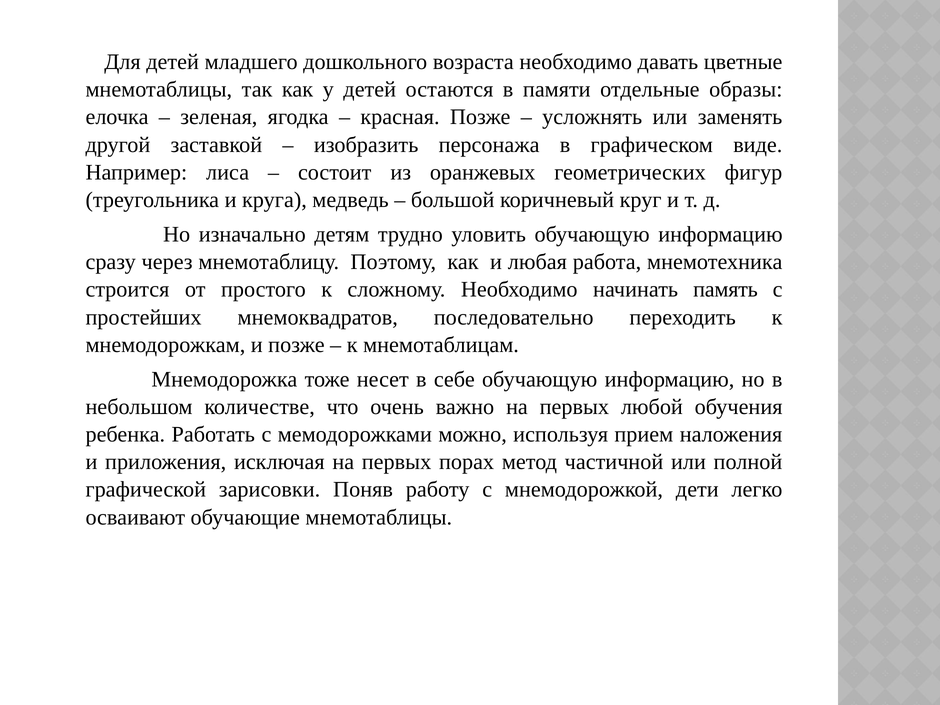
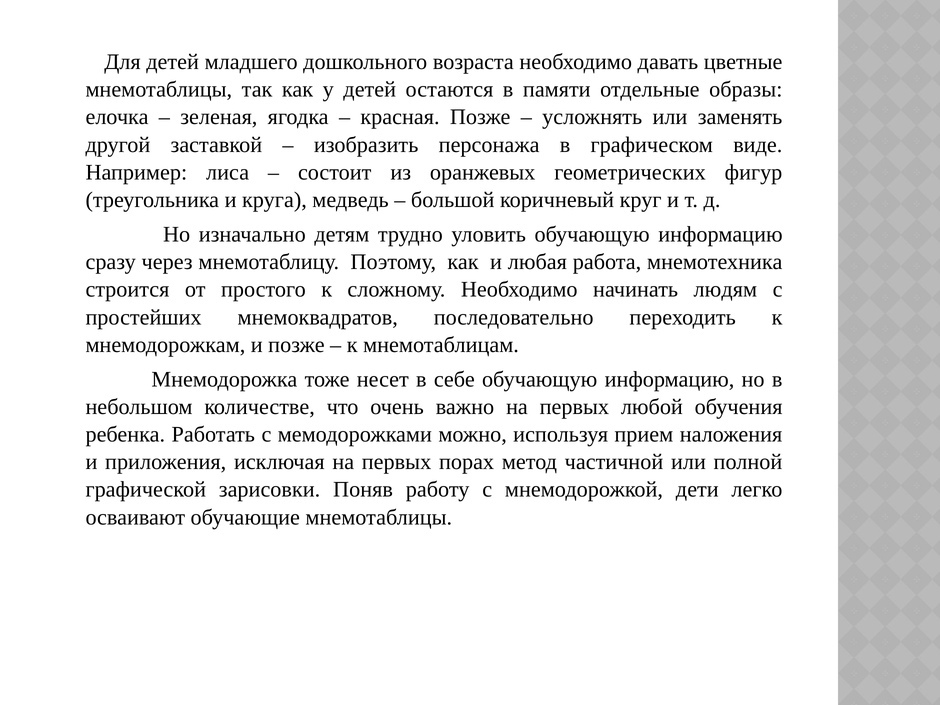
память: память -> людям (725, 290)
